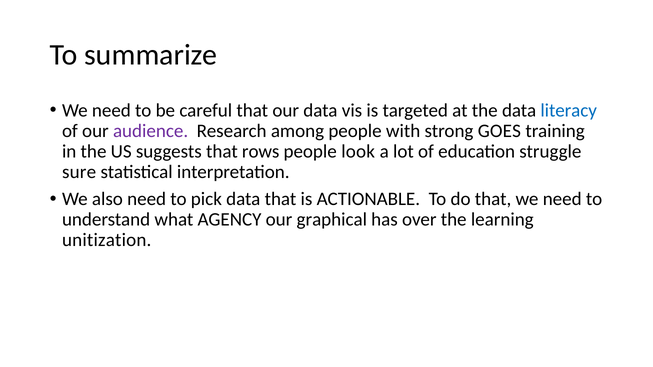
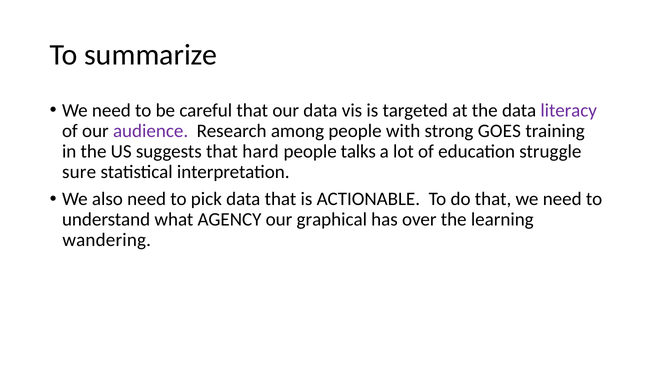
literacy colour: blue -> purple (569, 110)
rows: rows -> hard (261, 151)
look: look -> talks (358, 151)
unitization: unitization -> wandering (107, 240)
